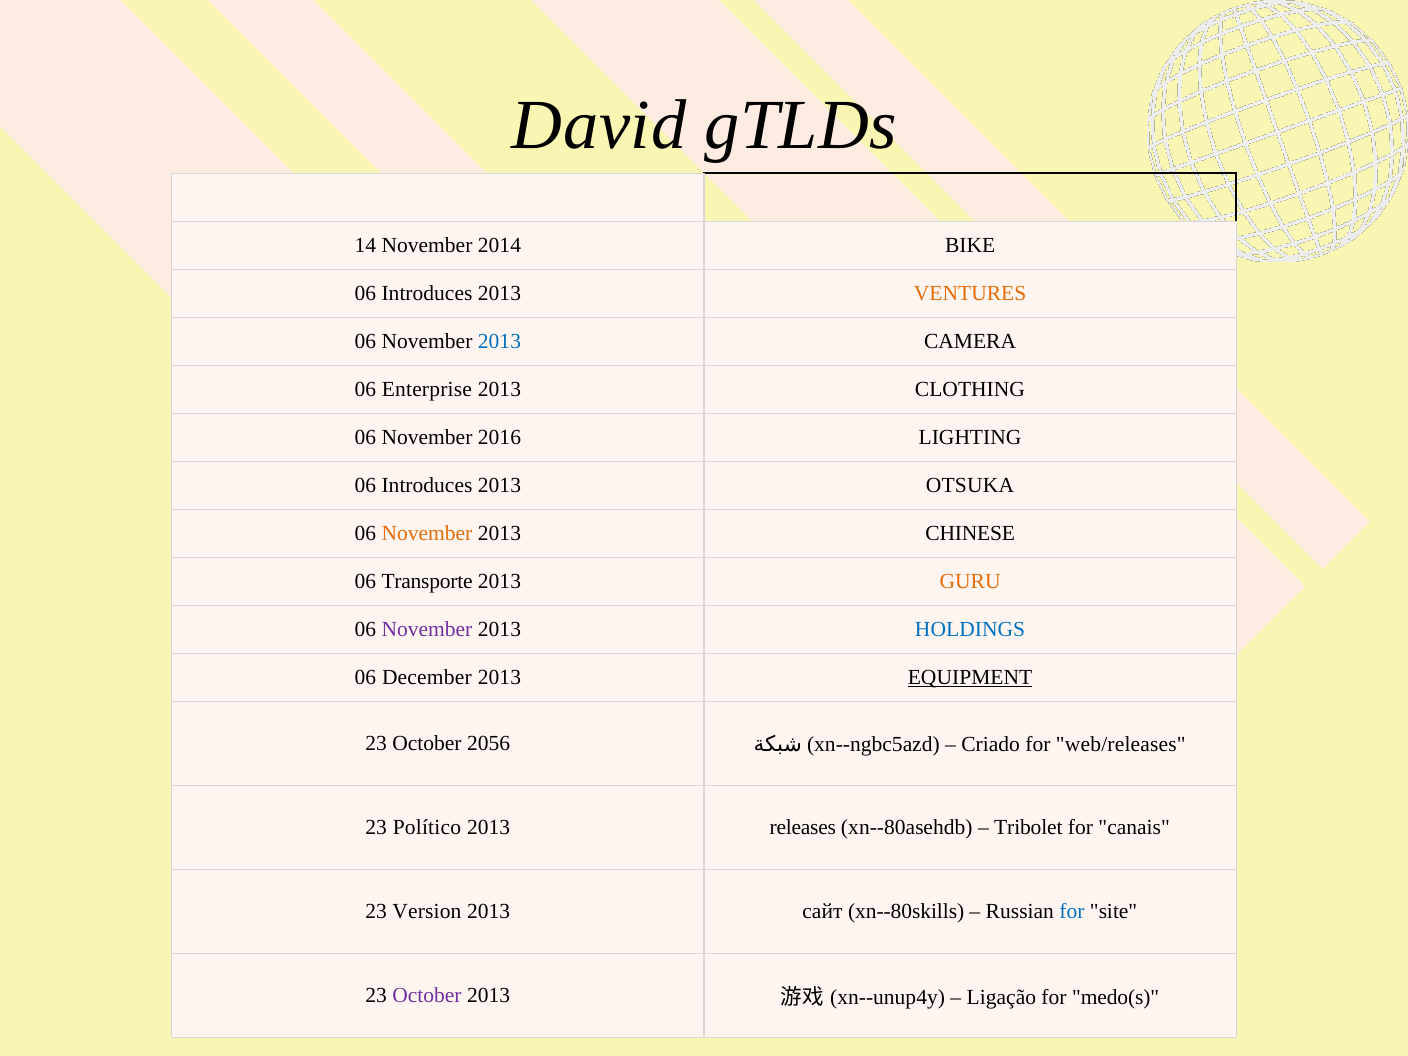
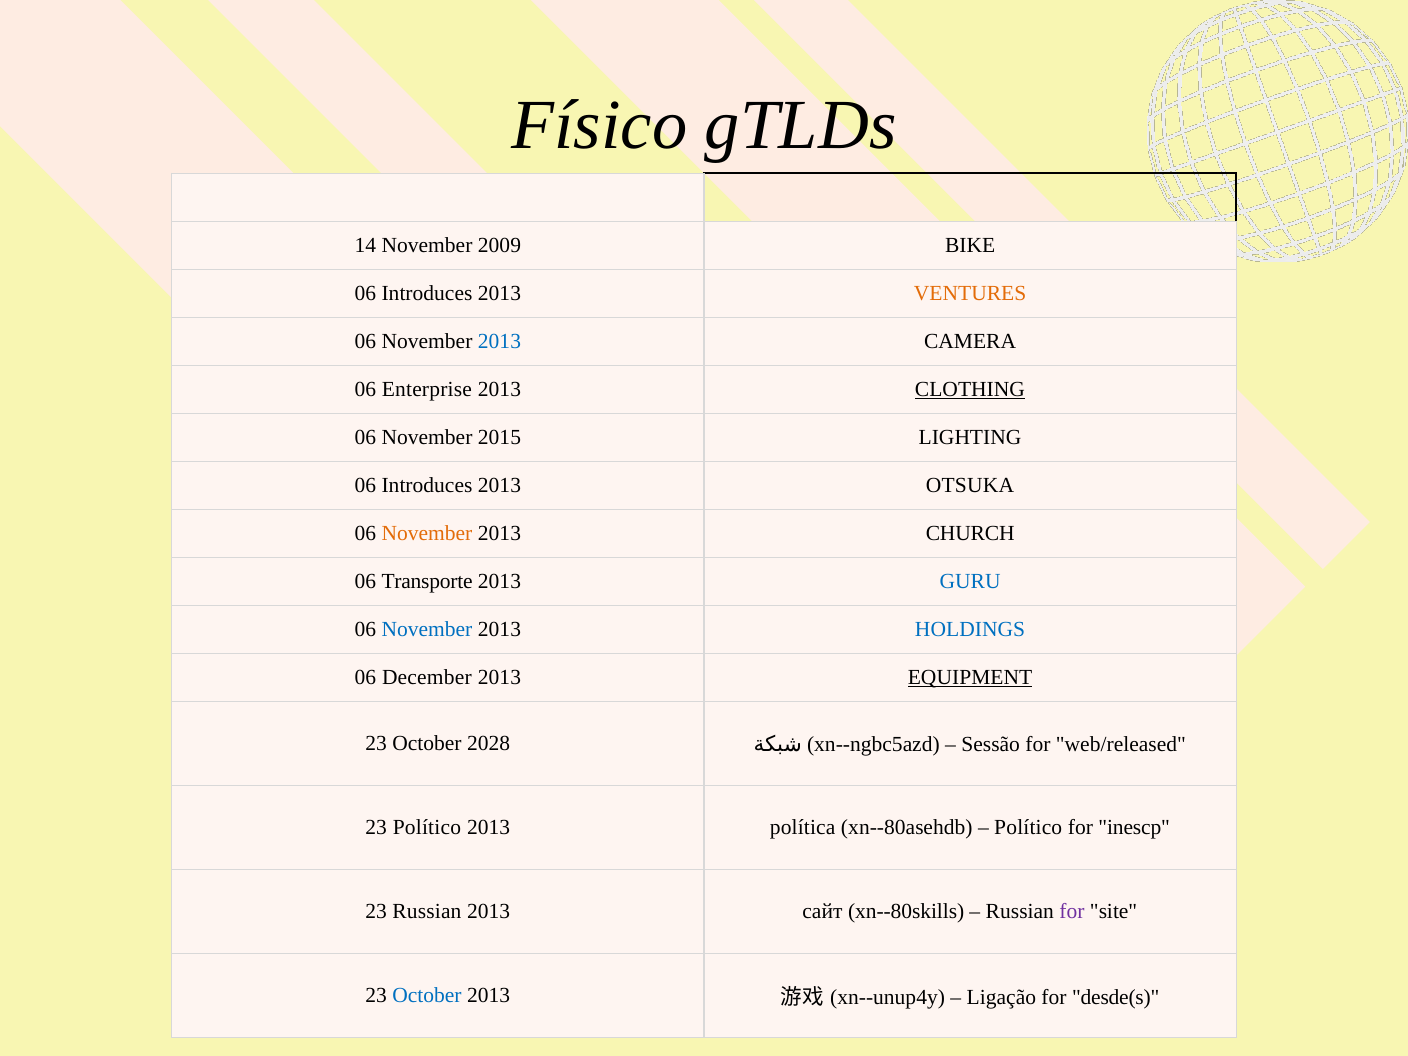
David: David -> Físico (599, 125)
2014: 2014 -> 2009 (499, 245)
CLOTHING underline: none -> present (970, 389)
2016: 2016 -> 2015 (499, 437)
CHINESE: CHINESE -> CHURCH (970, 533)
GURU colour: orange -> blue (970, 581)
November colour: purple -> blue (427, 629)
2056: 2056 -> 2028 (489, 743)
Criado: Criado -> Sessão (991, 744)
web/releases: web/releases -> web/released (1121, 744)
releases: releases -> política (803, 827)
Tribolet: Tribolet -> Político (1028, 827)
canais: canais -> inescp (1134, 827)
23 Version: Version -> Russian (427, 911)
for colour: blue -> purple (1072, 911)
October colour: purple -> blue (427, 996)
medo(s: medo(s -> desde(s (1116, 998)
